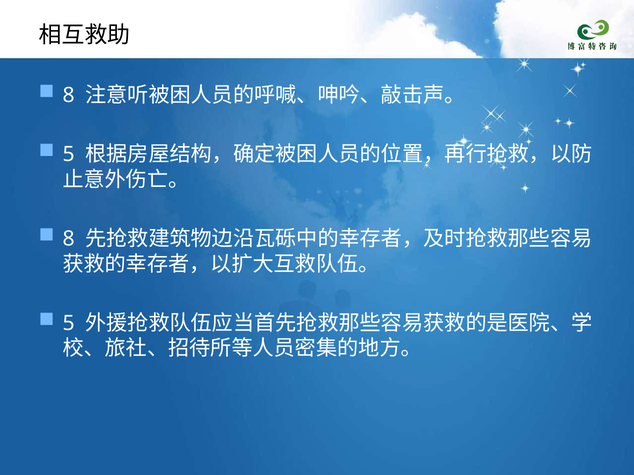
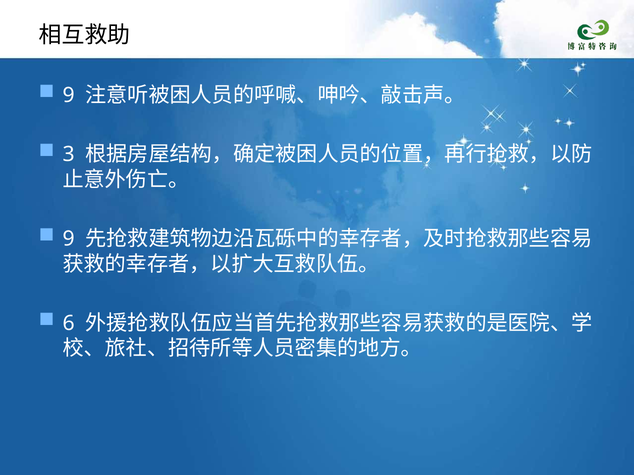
8: 8 -> 9 (69, 95)
5: 5 -> 3 (69, 154)
8: 8 -> 9 (69, 239)
5: 5 -> 6 (69, 324)
